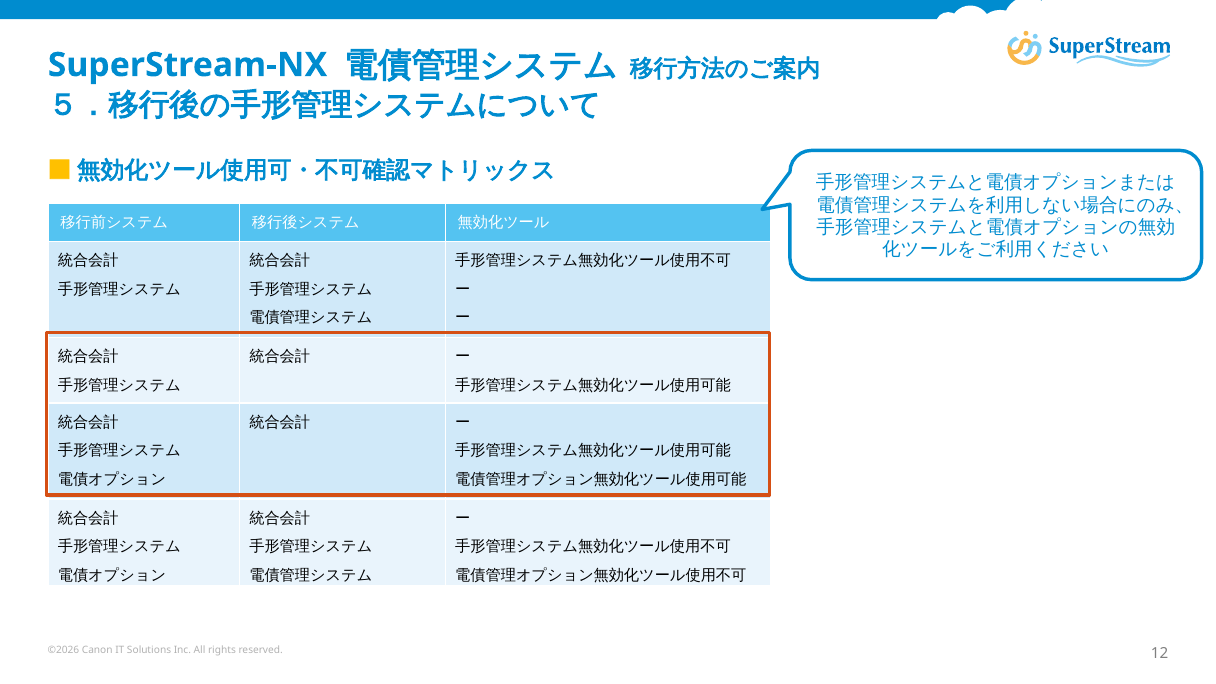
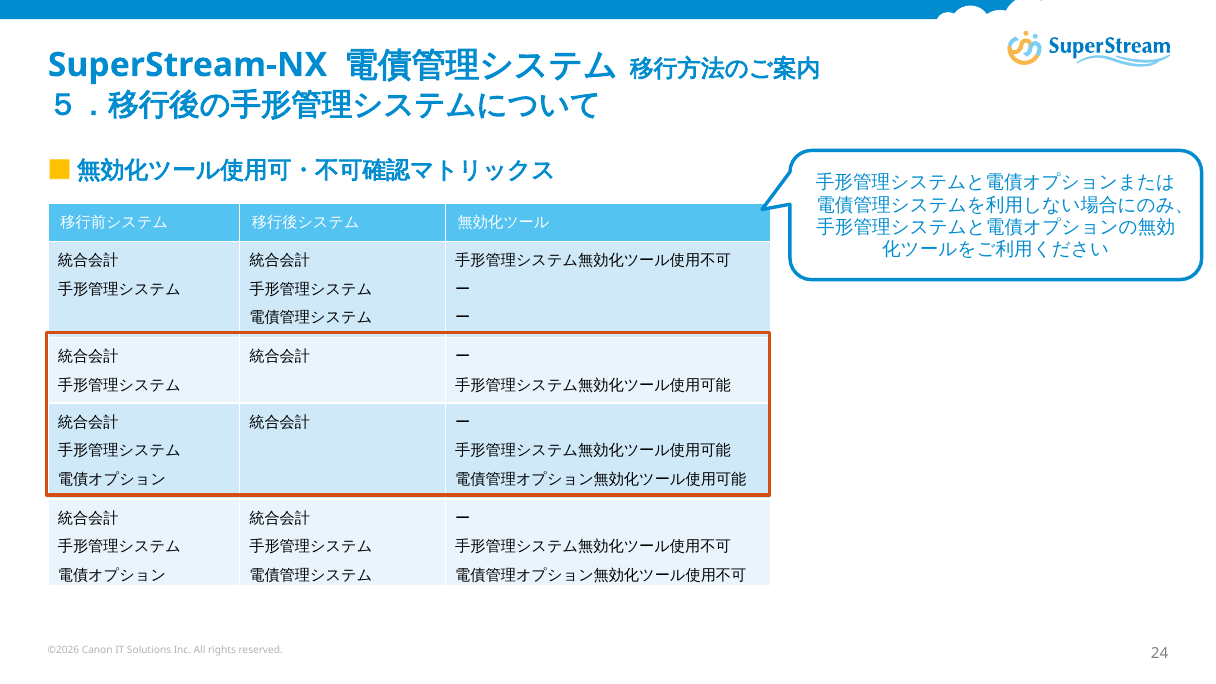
12: 12 -> 24 (1160, 654)
